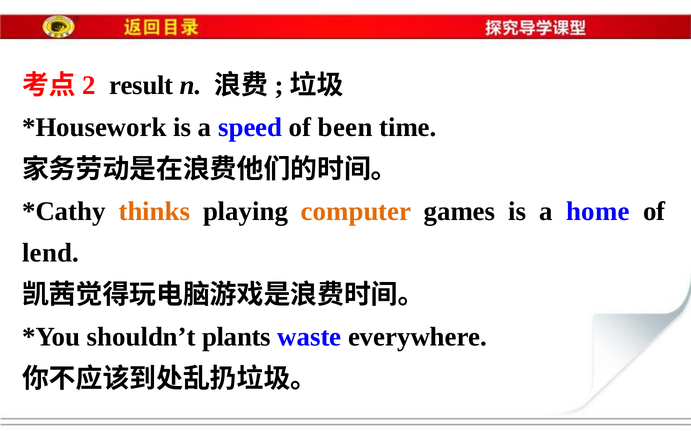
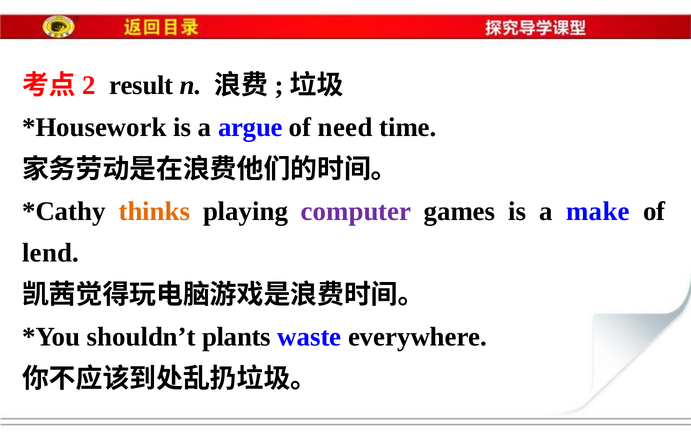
speed: speed -> argue (250, 127)
been: been -> need (345, 127)
computer colour: orange -> purple (356, 211)
home: home -> make (598, 211)
